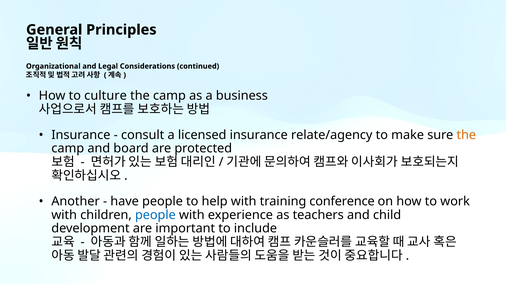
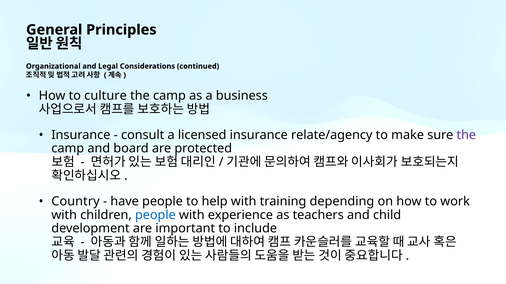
the colour: orange -> purple (466, 135)
Another: Another -> Country (76, 202)
conference: conference -> depending (342, 202)
